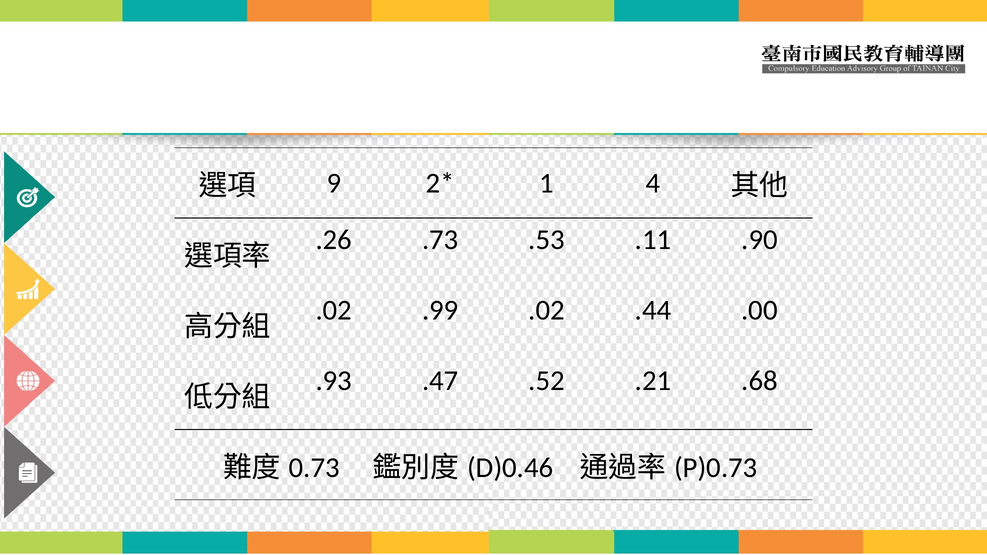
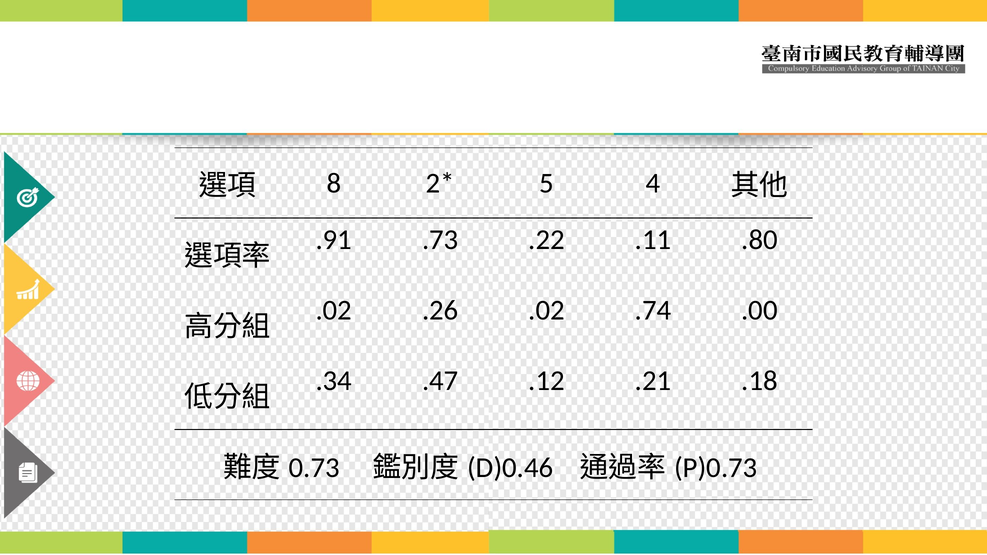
9: 9 -> 8 (334, 183)
1: 1 -> 5 (547, 183)
.26: .26 -> .91 (334, 240)
.53: .53 -> .22 (547, 240)
.90: .90 -> .80 (759, 240)
.99: .99 -> .26 (440, 310)
.44: .44 -> .74 (653, 310)
.93: .93 -> .34 (334, 381)
.52: .52 -> .12 (547, 381)
.68: .68 -> .18 (759, 381)
